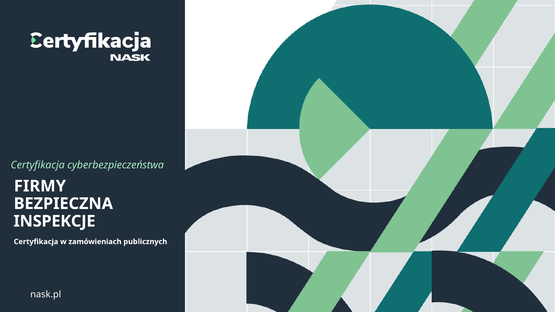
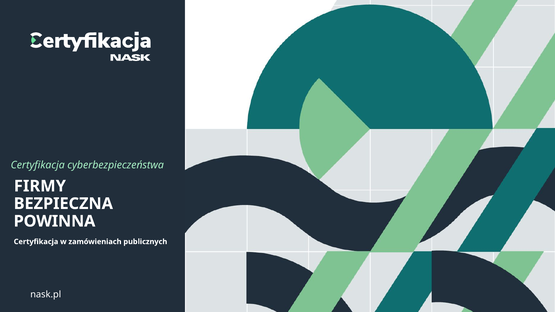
INSPEKCJE: INSPEKCJE -> POWINNA (55, 221)
